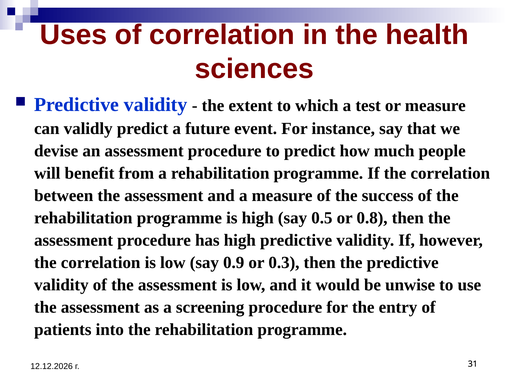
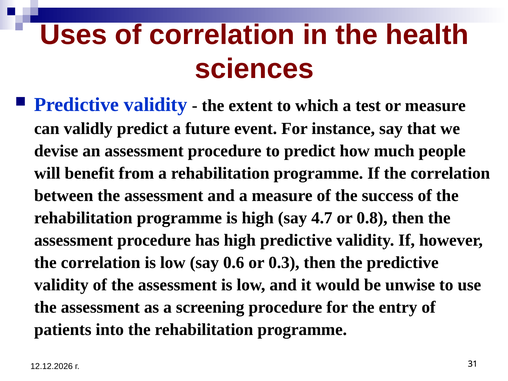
0.5: 0.5 -> 4.7 (322, 218)
0.9: 0.9 -> 0.6 (234, 263)
